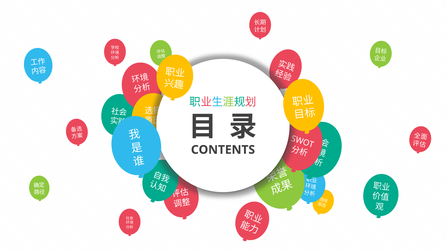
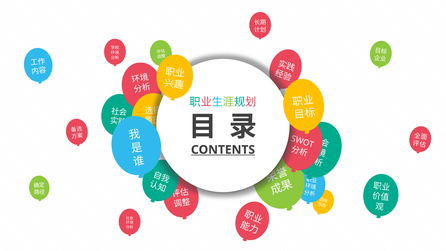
CONTENTS underline: none -> present (223, 150)
